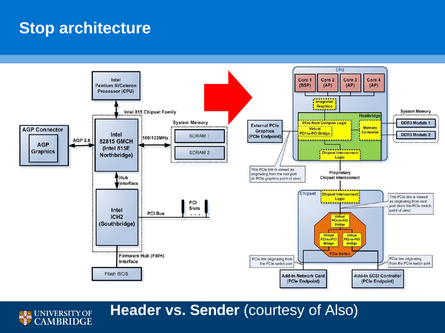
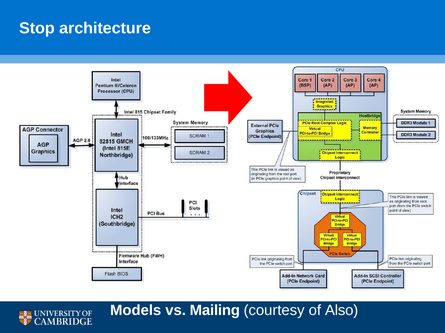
Header: Header -> Models (136, 311)
Sender: Sender -> Mailing (215, 311)
